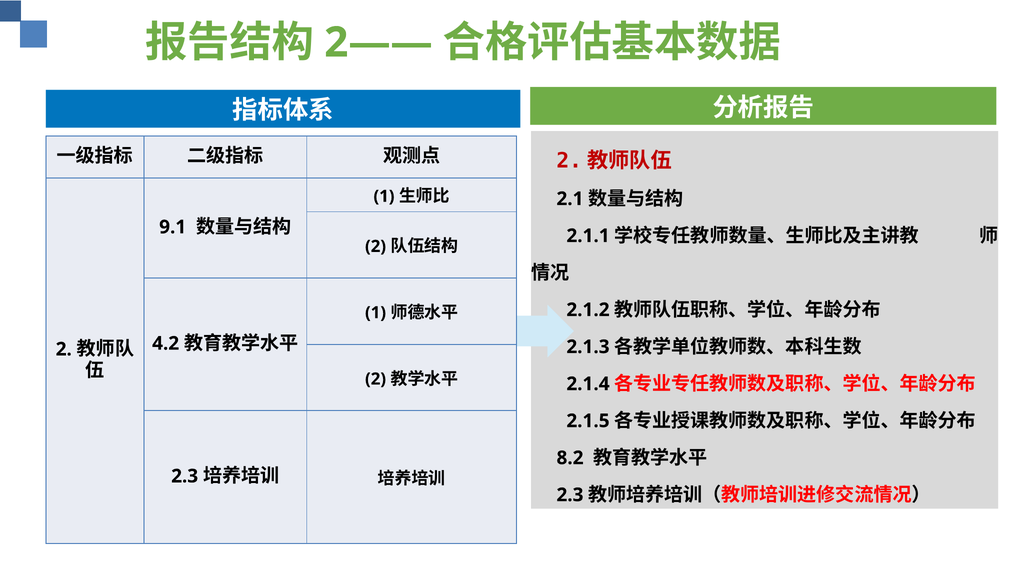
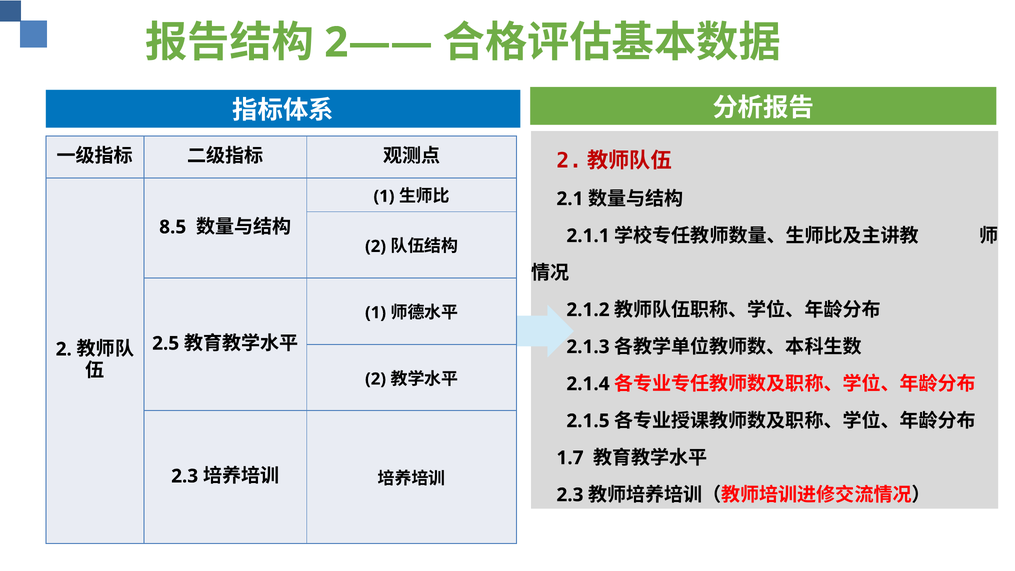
9.1: 9.1 -> 8.5 (173, 227)
4.2: 4.2 -> 2.5 (166, 343)
8.2: 8.2 -> 1.7 (570, 458)
